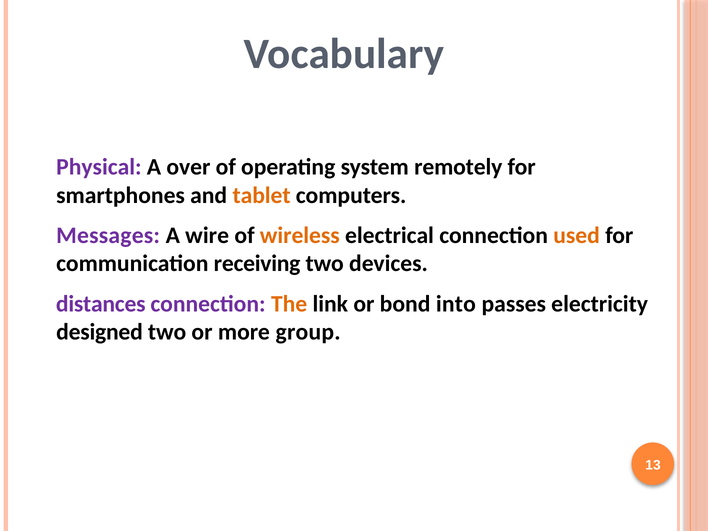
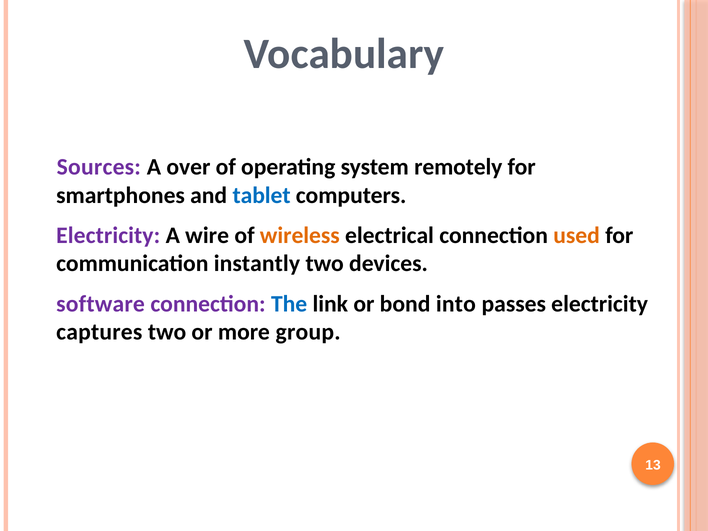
Physical: Physical -> Sources (99, 167)
tablet colour: orange -> blue (262, 195)
Messages: Messages -> Electricity (108, 235)
receiving: receiving -> instantly (257, 264)
distances: distances -> software (101, 304)
The colour: orange -> blue (289, 304)
designed: designed -> captures (99, 332)
